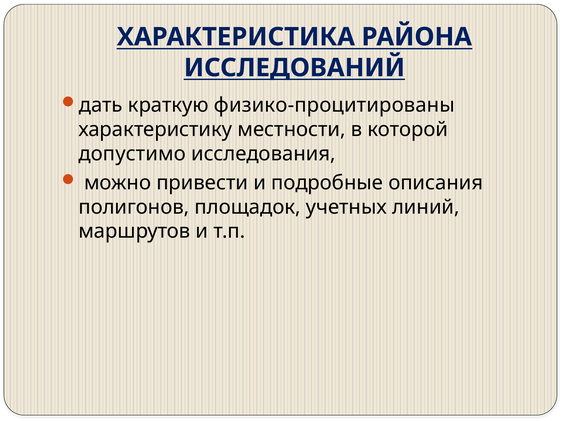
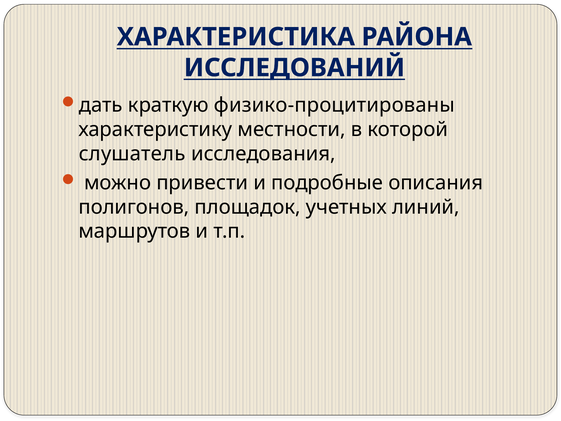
допустимо: допустимо -> слушатель (132, 154)
